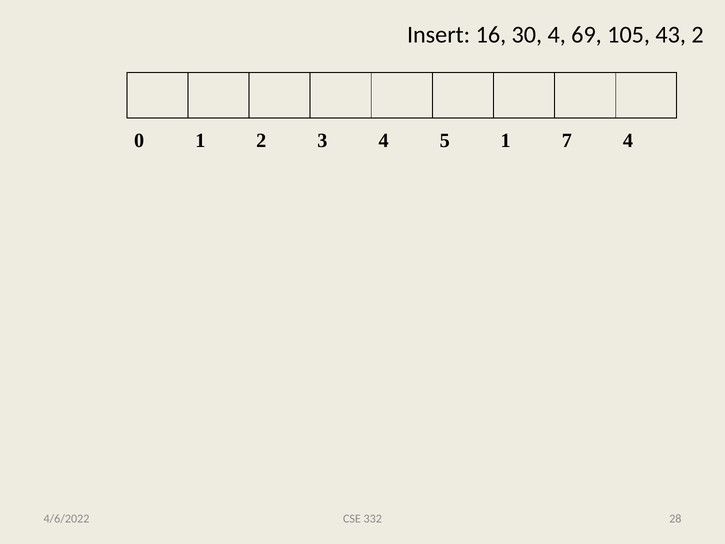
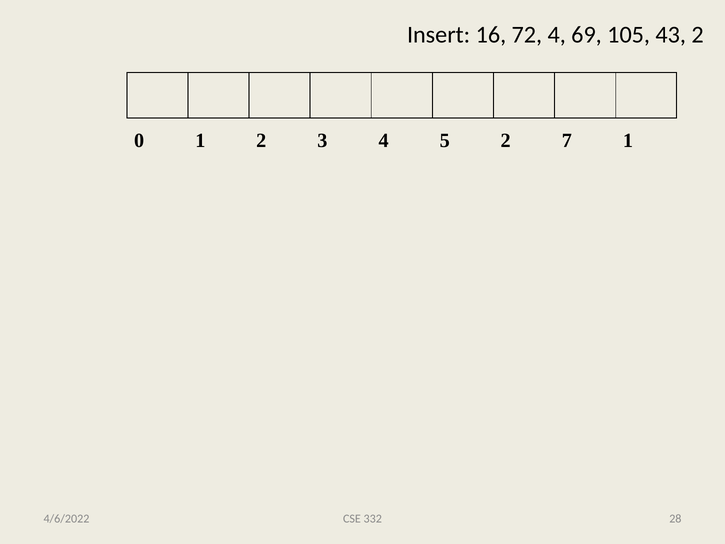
30: 30 -> 72 (527, 35)
5 1: 1 -> 2 (506, 141)
7 4: 4 -> 1 (628, 141)
